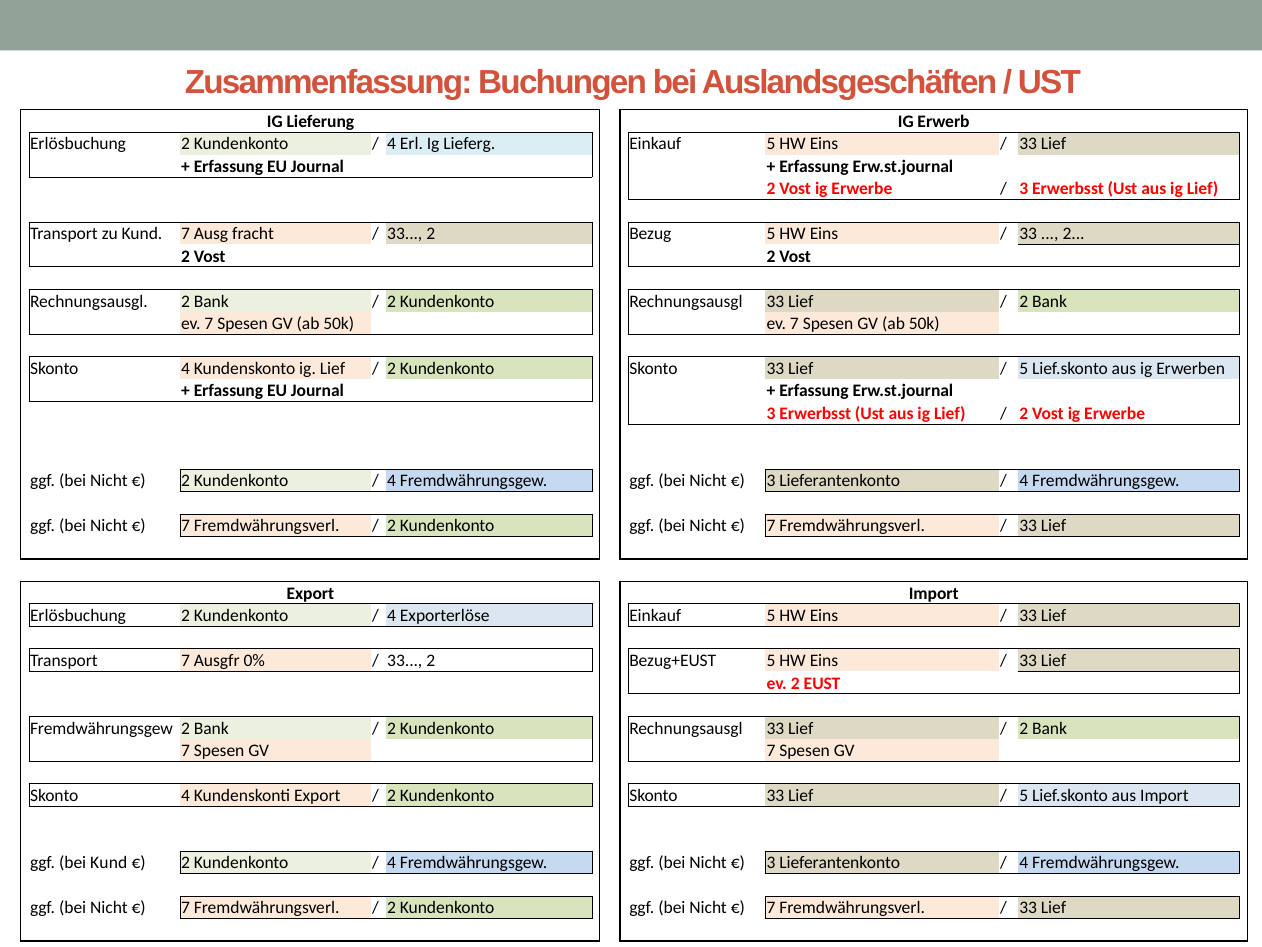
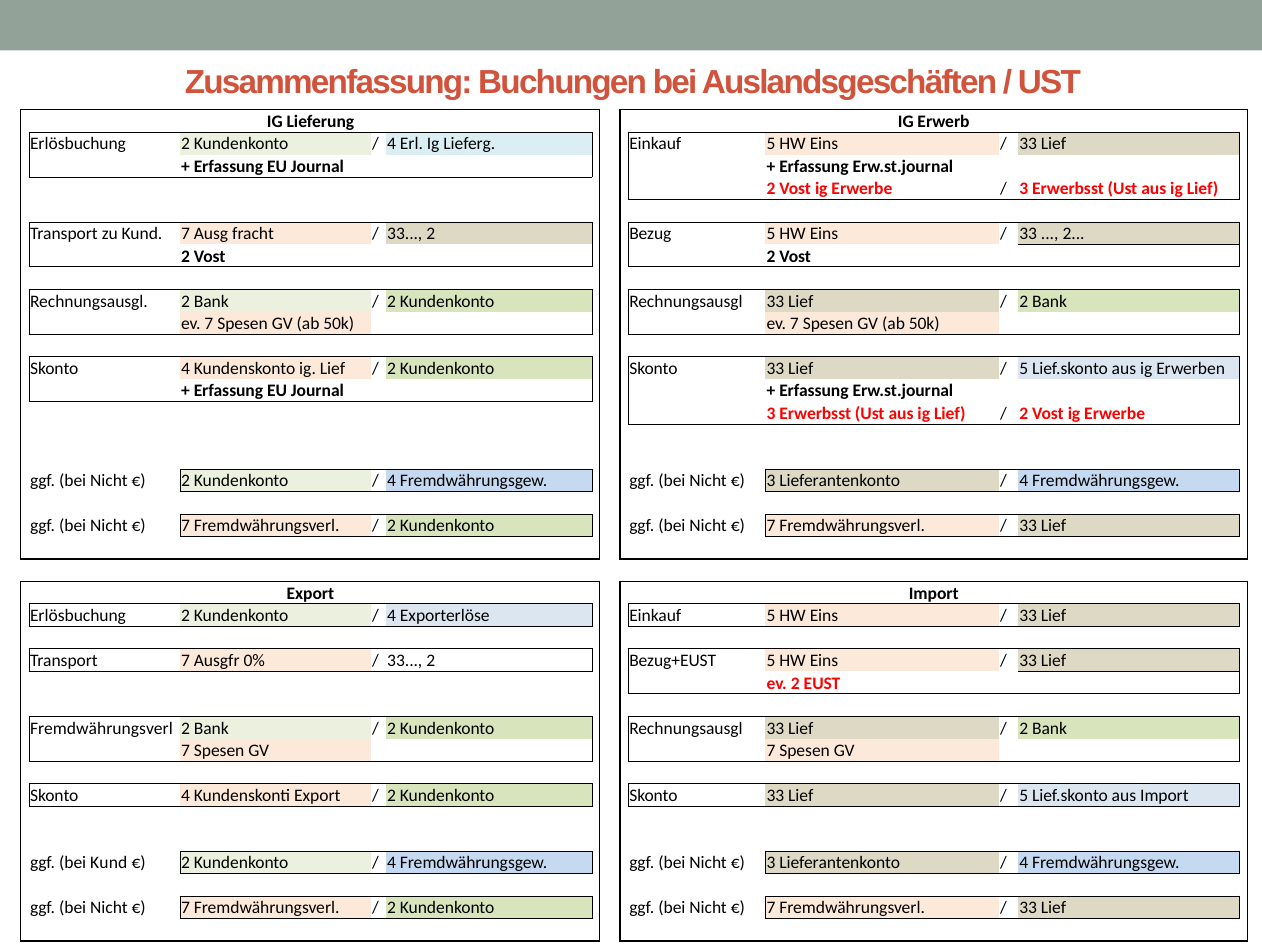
Fremdwährungsgew: Fremdwährungsgew -> Fremdwährungsverl (101, 728)
